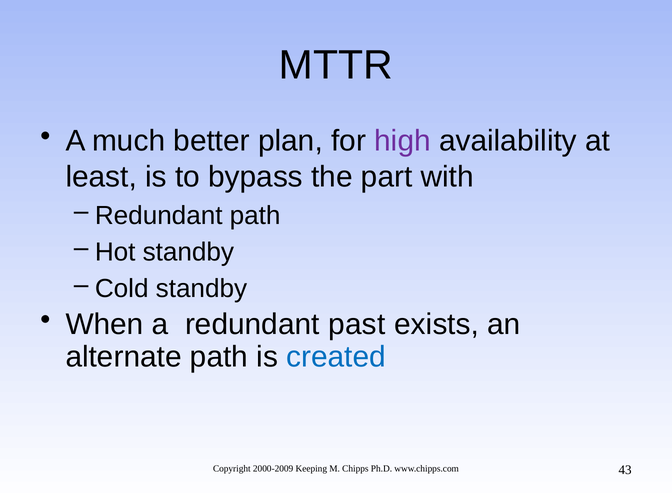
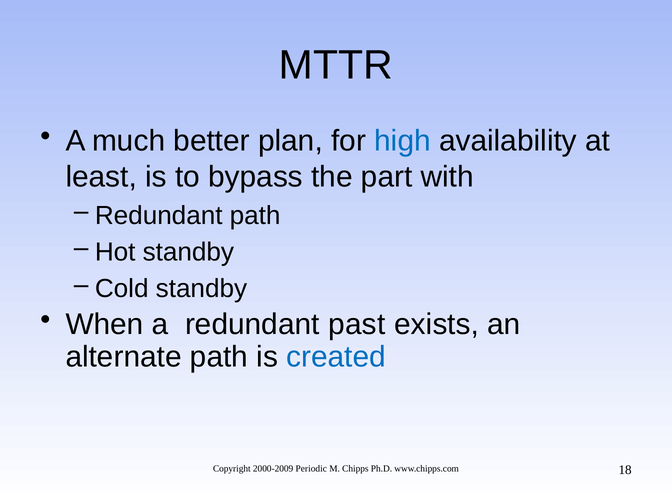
high colour: purple -> blue (403, 141)
Keeping: Keeping -> Periodic (311, 469)
43: 43 -> 18 (625, 470)
